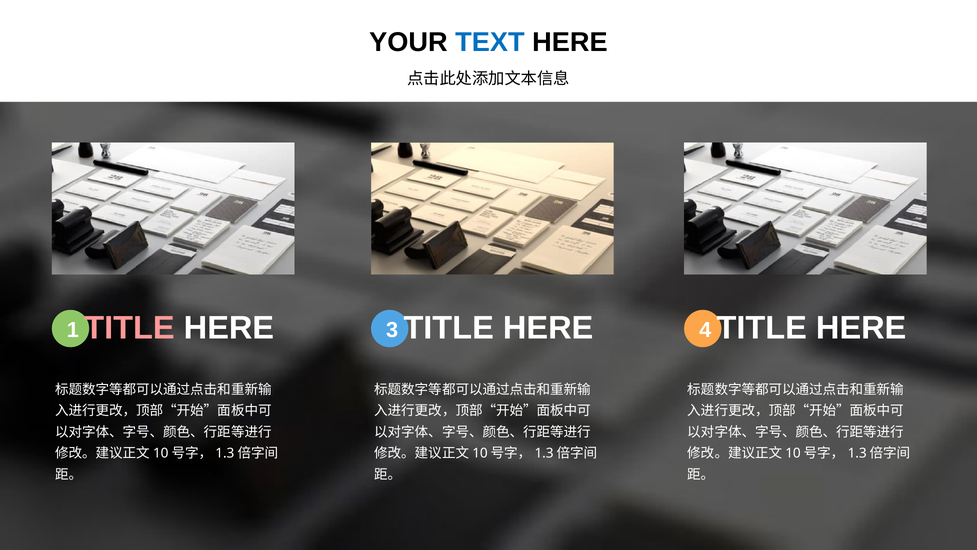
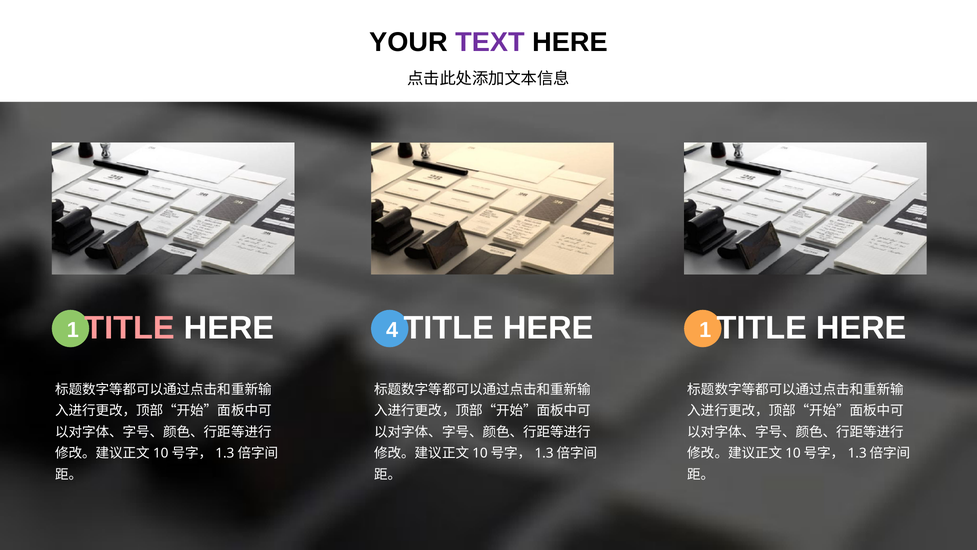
TEXT colour: blue -> purple (490, 42)
3: 3 -> 4 (392, 330)
HERE 4: 4 -> 1 (705, 330)
